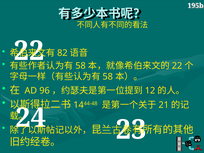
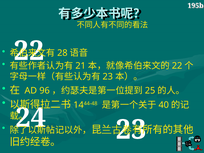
82: 82 -> 28 (62, 53)
58: 58 -> 21 (81, 66)
58: 58 -> 23 (108, 77)
12: 12 -> 25 (150, 91)
21: 21 -> 40 (164, 105)
